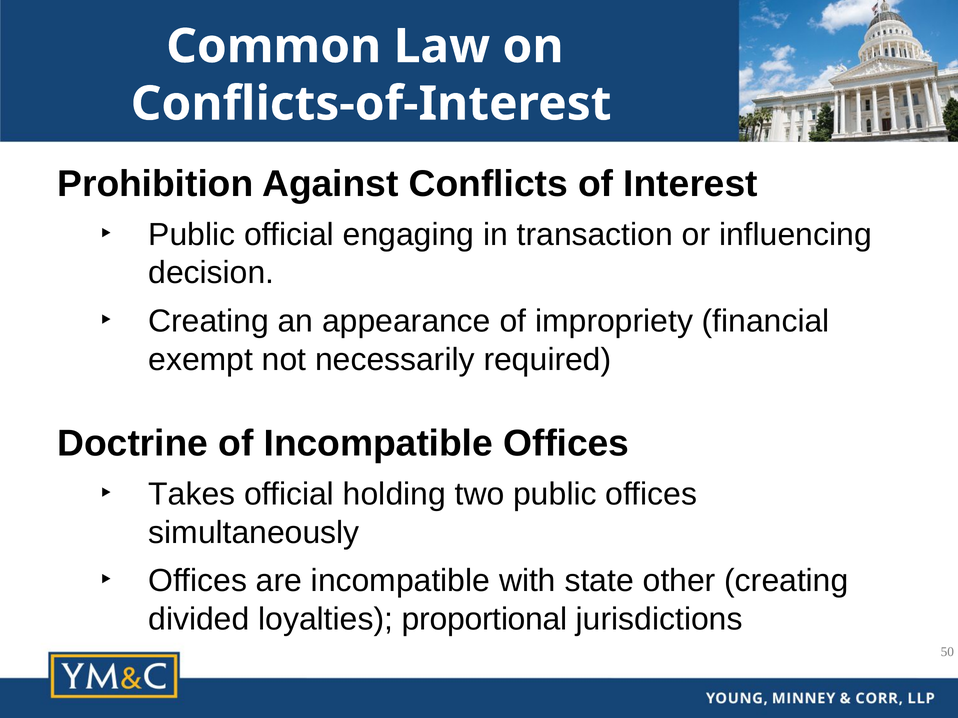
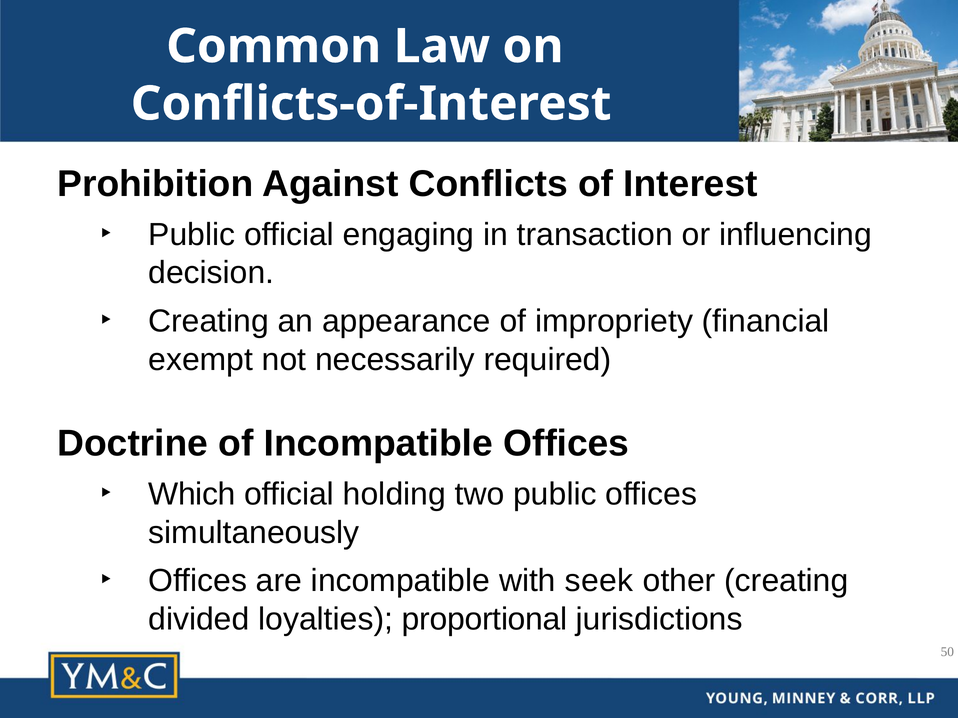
Takes: Takes -> Which (192, 495)
state: state -> seek (599, 581)
